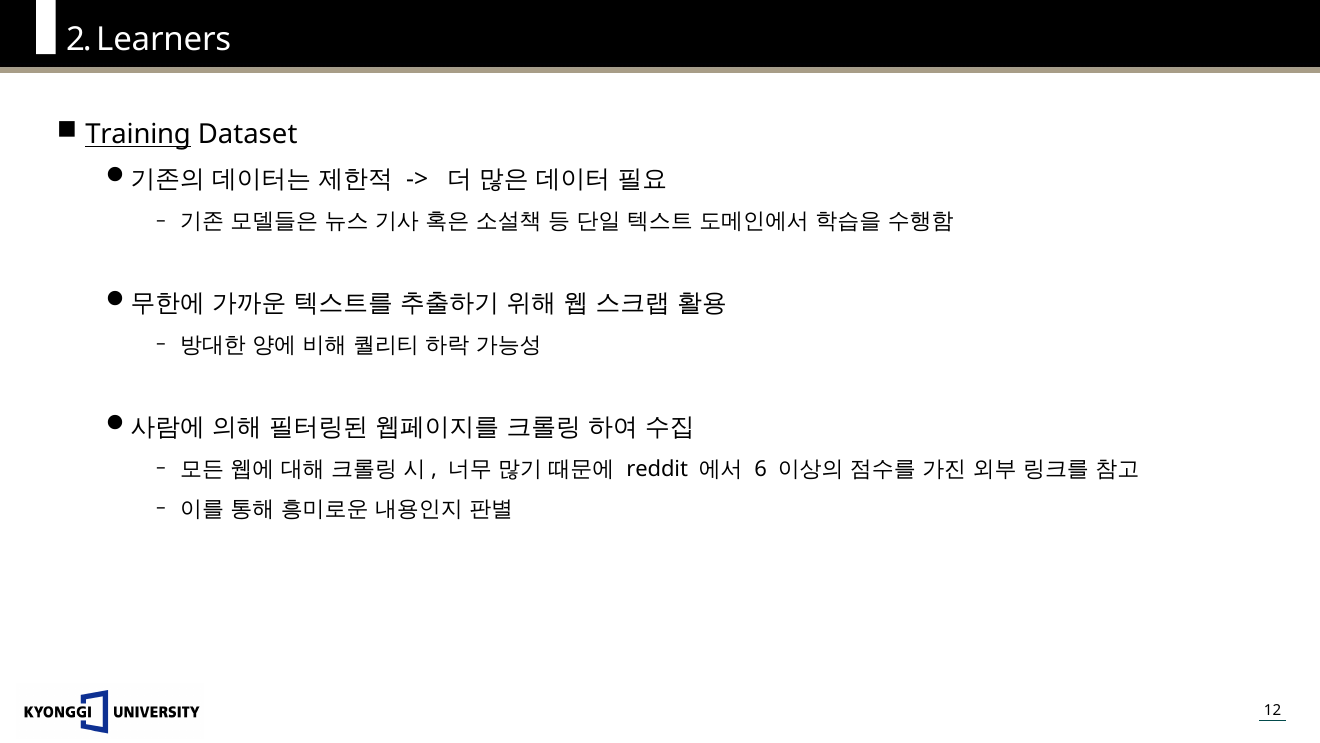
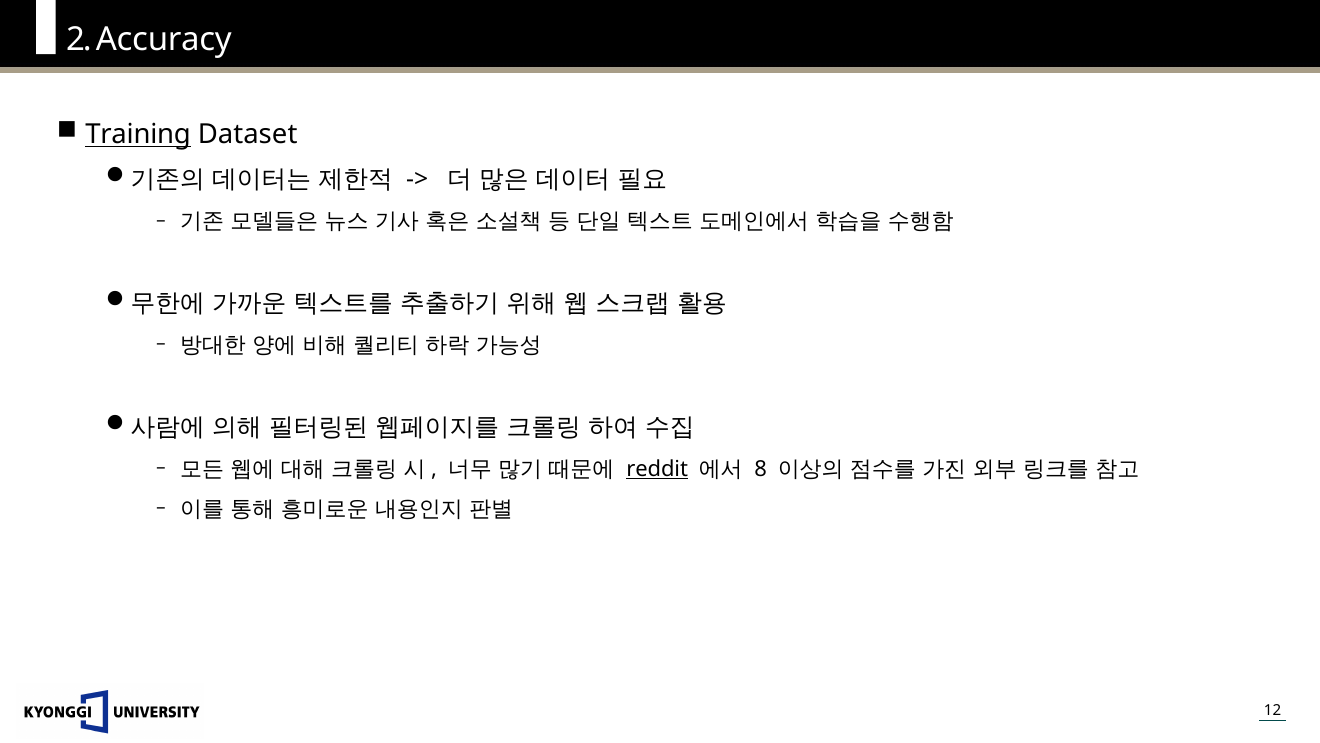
Learners: Learners -> Accuracy (164, 39)
reddit underline: none -> present (657, 468)
6: 6 -> 8 (761, 468)
